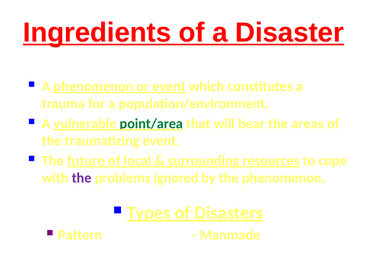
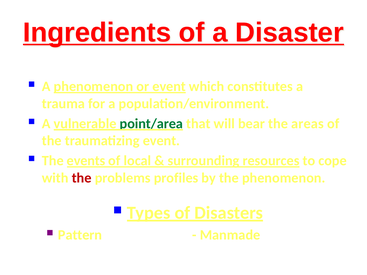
future: future -> events (86, 161)
the colour: purple -> red (82, 178)
ignored: ignored -> profiles (176, 178)
